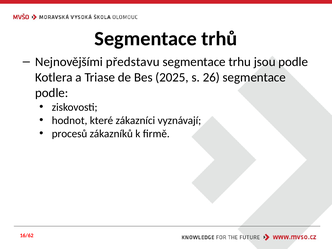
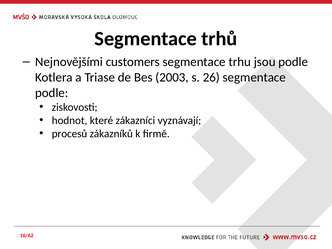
představu: představu -> customers (133, 62)
2025: 2025 -> 2003 (172, 77)
